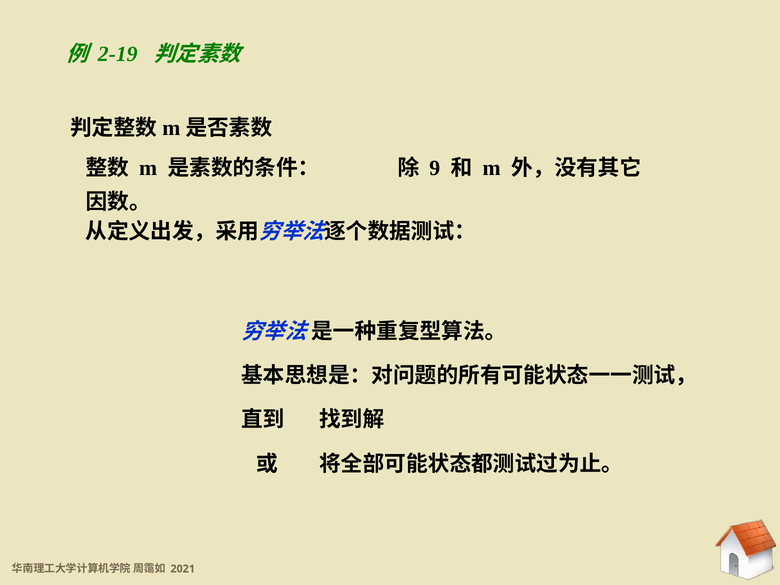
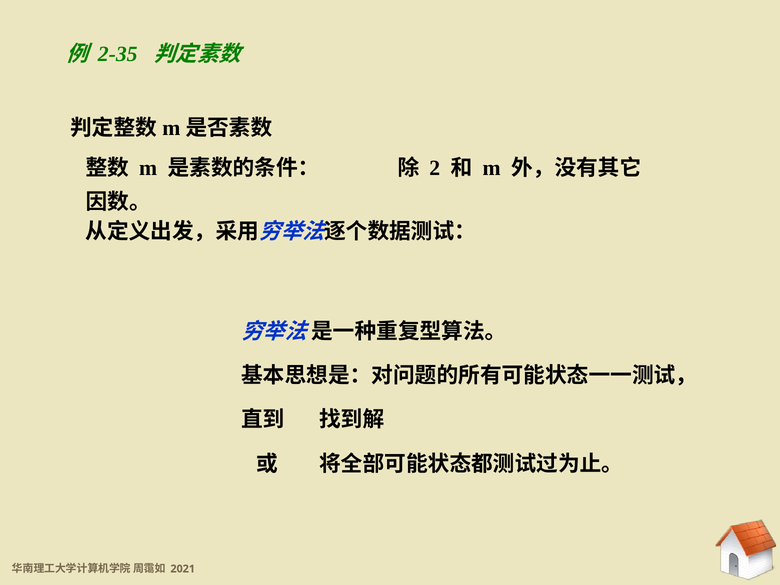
2-19: 2-19 -> 2-35 (118, 54)
9: 9 -> 2 (435, 168)
